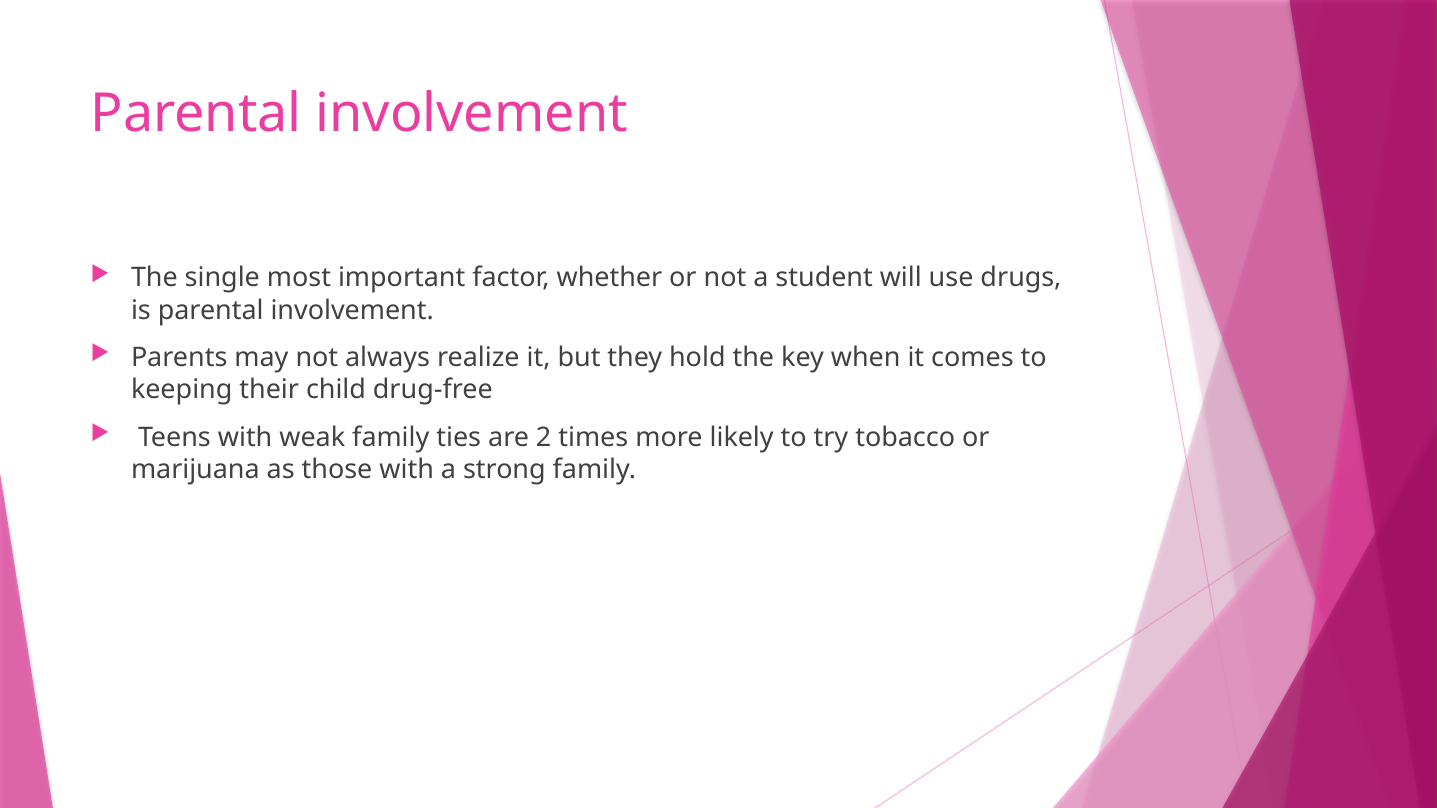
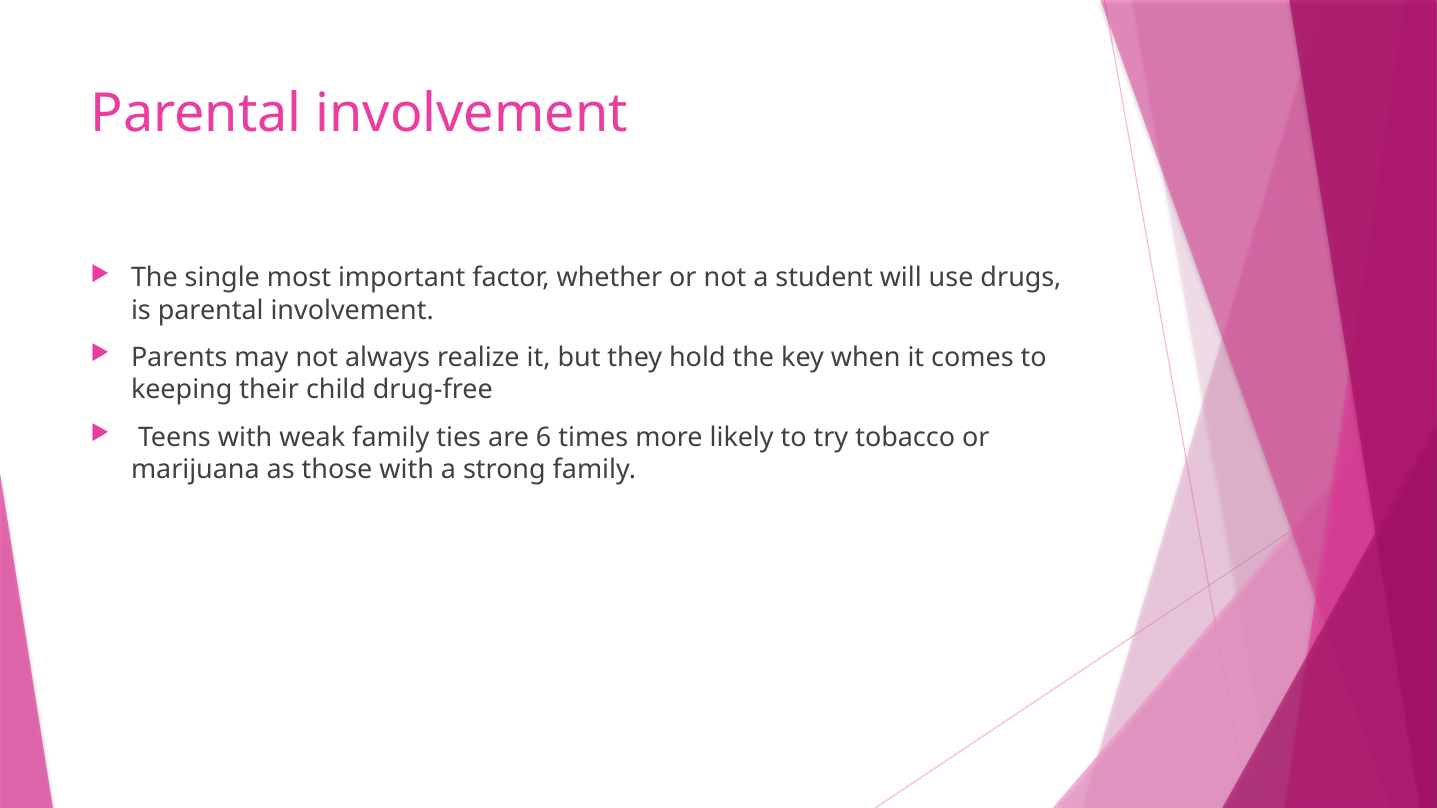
2: 2 -> 6 (544, 437)
